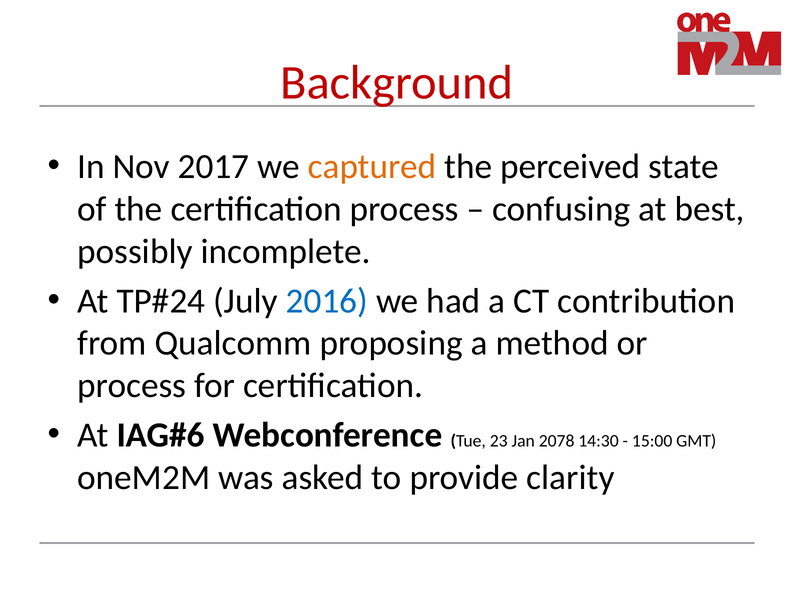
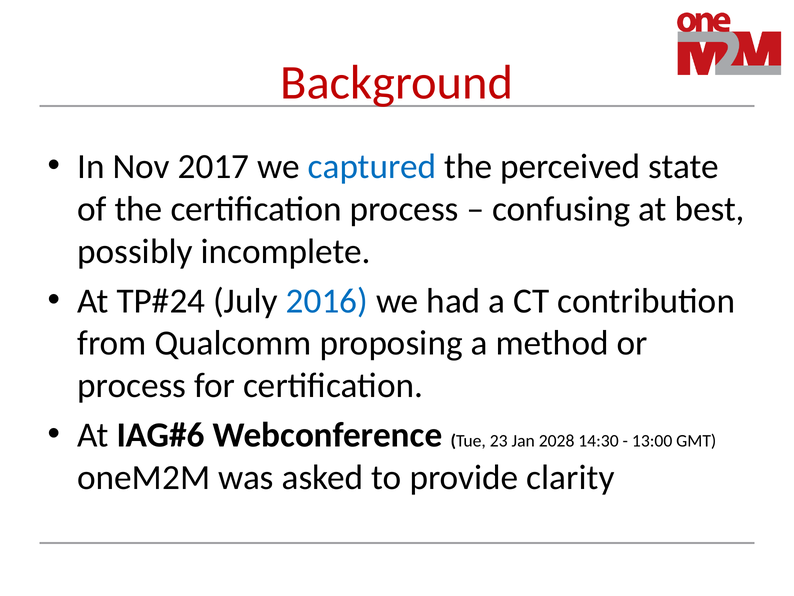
captured colour: orange -> blue (372, 167)
2078: 2078 -> 2028 (557, 441)
15:00: 15:00 -> 13:00 (652, 441)
